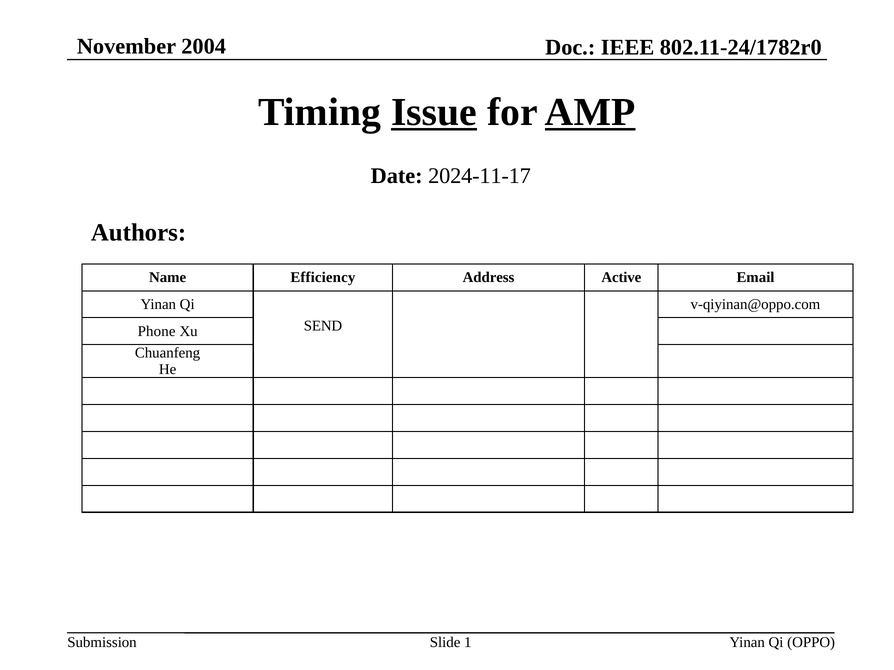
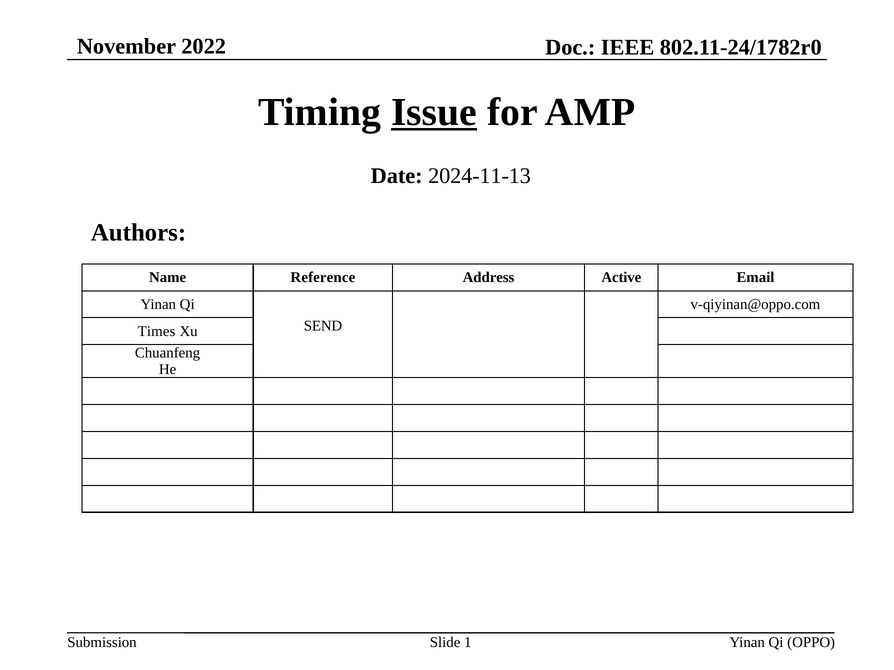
2004: 2004 -> 2022 (204, 46)
AMP underline: present -> none (590, 112)
2024-11-17: 2024-11-17 -> 2024-11-13 (480, 176)
Efficiency: Efficiency -> Reference (323, 278)
Phone: Phone -> Times (157, 331)
